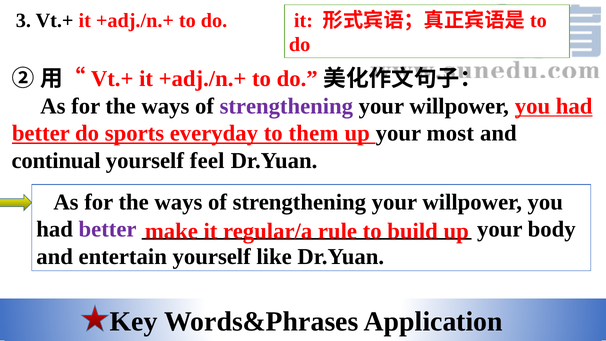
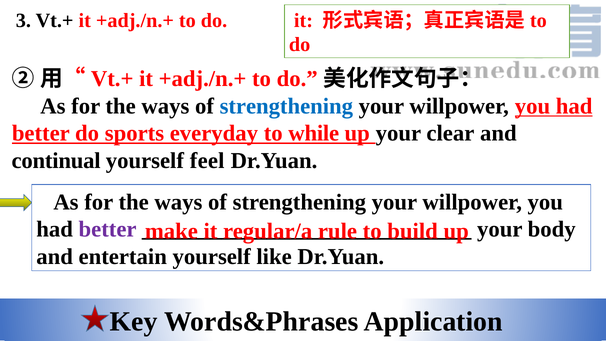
strengthening colour: purple -> blue (286, 106)
them: them -> while (314, 133)
most: most -> clear (450, 133)
